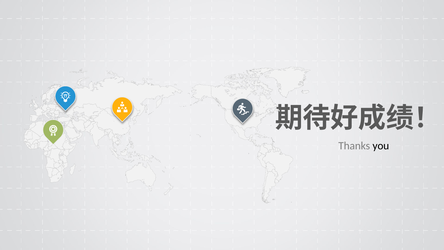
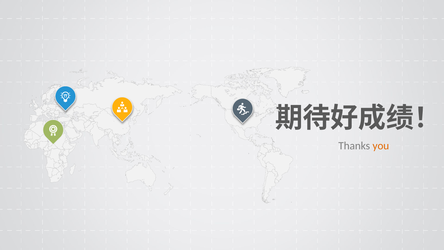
you colour: black -> orange (381, 146)
